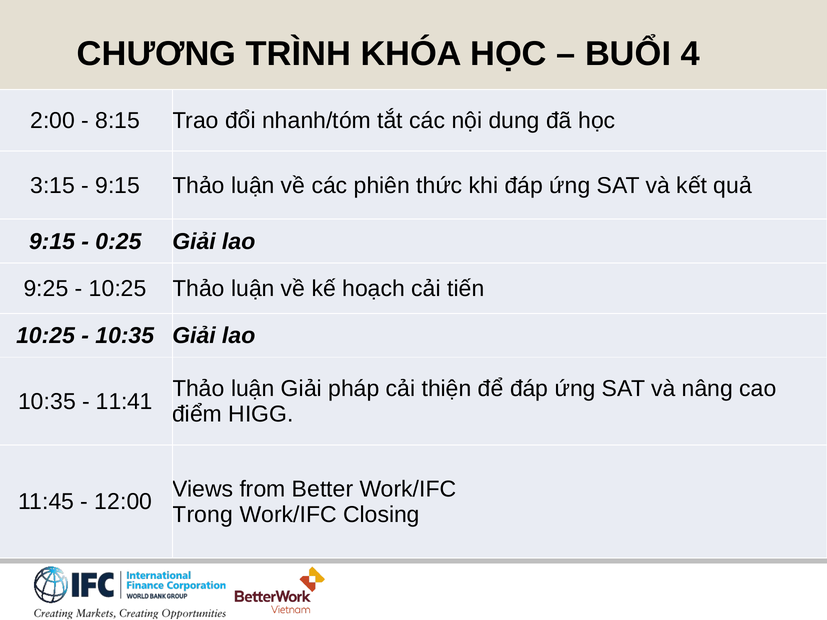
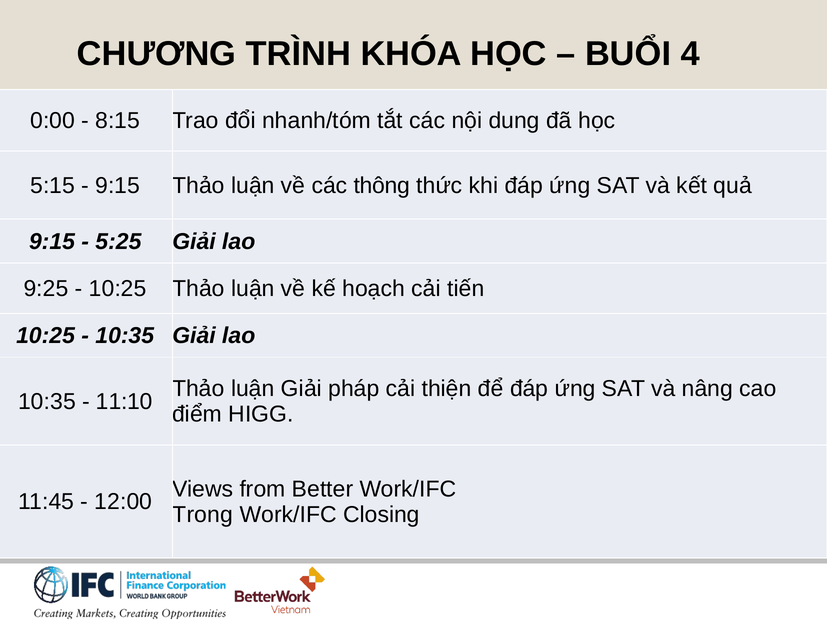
2:00: 2:00 -> 0:00 (53, 121)
3:15: 3:15 -> 5:15 (53, 186)
phiên: phiên -> thông (382, 186)
0:25: 0:25 -> 5:25 (118, 242)
11:41: 11:41 -> 11:10 (124, 402)
